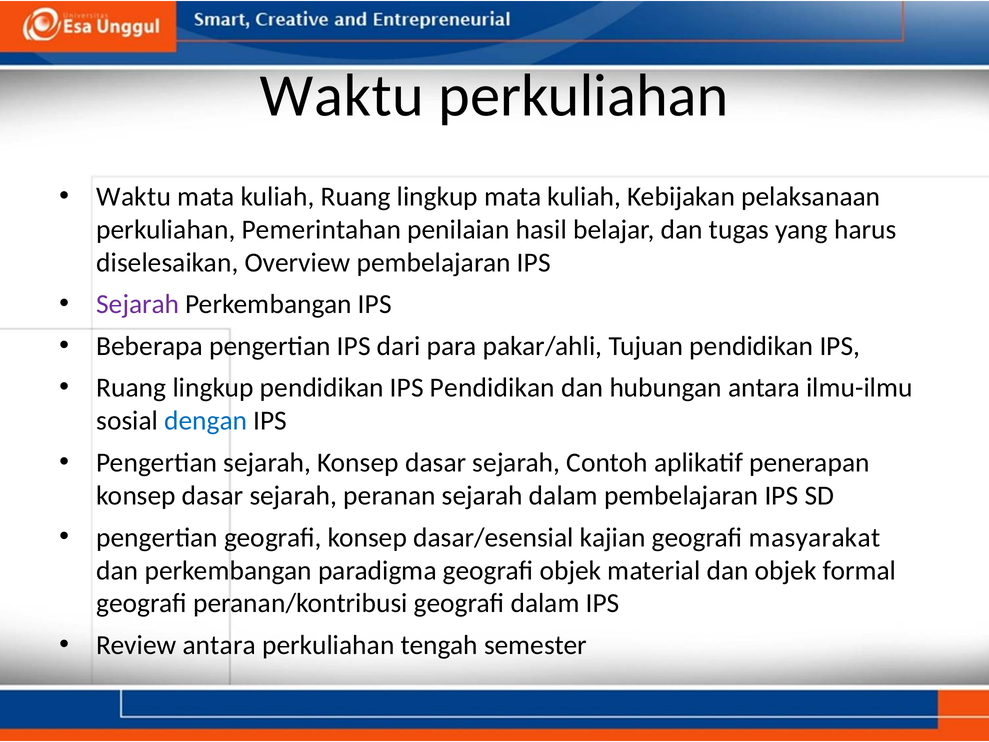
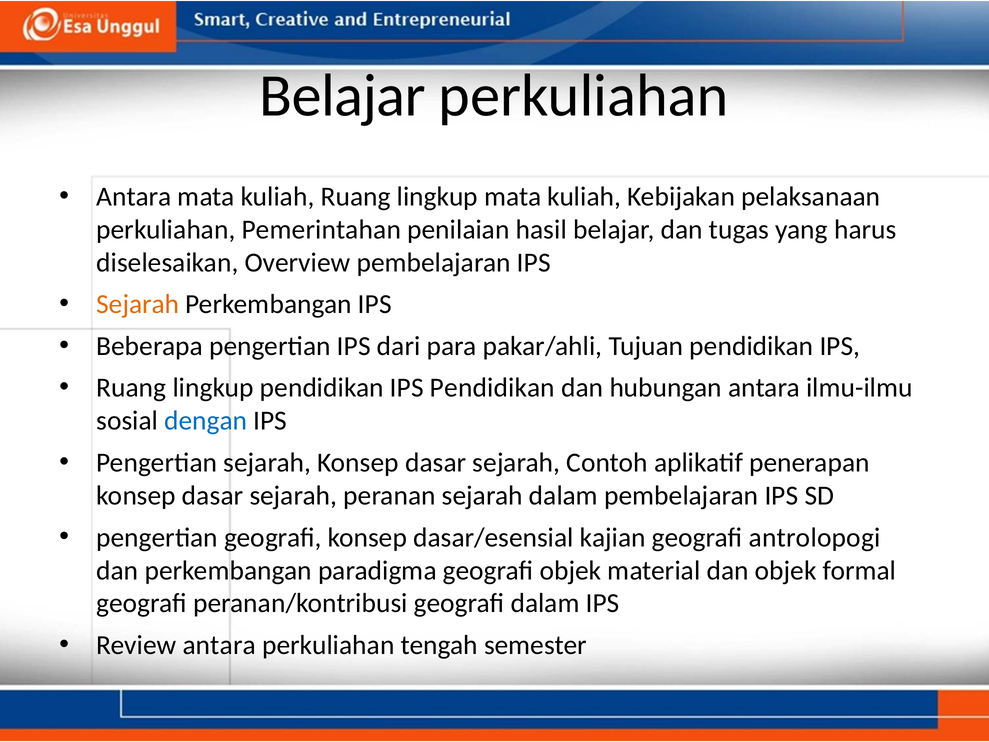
Waktu: Waktu -> Belajar (343, 96)
Waktu: Waktu -> Antara (134, 196)
Sejarah colour: purple -> orange (138, 304)
masyarakat: masyarakat -> antrolopogi (815, 537)
